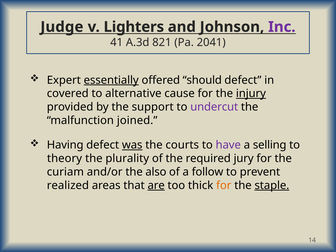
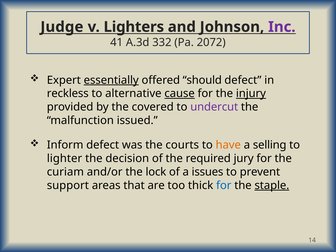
821: 821 -> 332 (162, 42)
2041: 2041 -> 2072 (211, 42)
covered: covered -> reckless (68, 94)
cause underline: none -> present (180, 94)
support: support -> covered (153, 107)
joined: joined -> issued (137, 120)
Having: Having -> Inform (65, 145)
was underline: present -> none (132, 145)
have colour: purple -> orange (228, 145)
theory: theory -> lighter (65, 158)
plurality: plurality -> decision (127, 158)
also: also -> lock (156, 172)
follow: follow -> issues (208, 172)
realized: realized -> support (68, 185)
are underline: present -> none (156, 185)
for colour: orange -> blue (224, 185)
